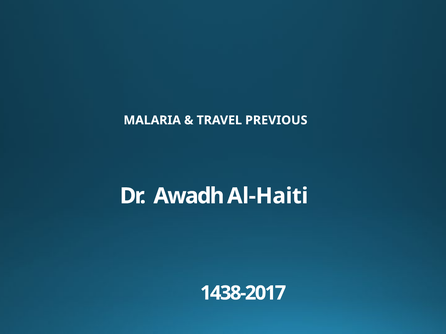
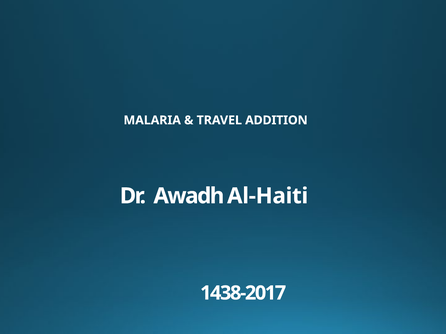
PREVIOUS: PREVIOUS -> ADDITION (276, 120)
